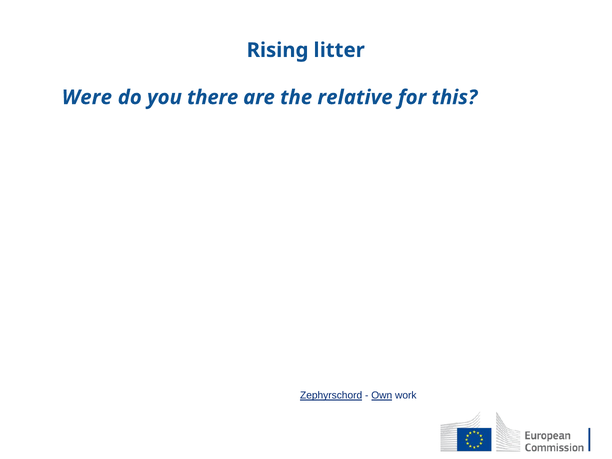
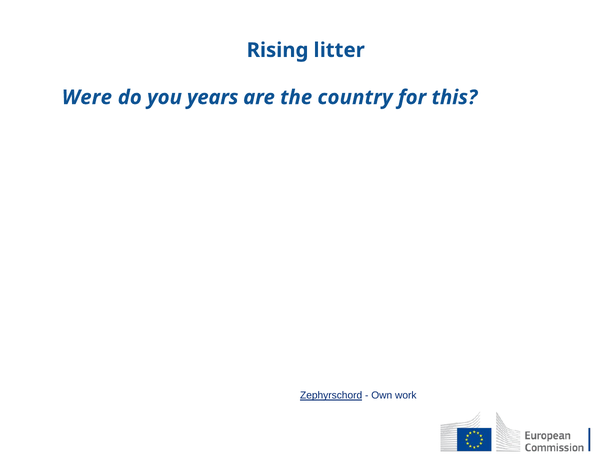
there: there -> years (213, 97)
relative: relative -> country (355, 97)
Own underline: present -> none (382, 396)
